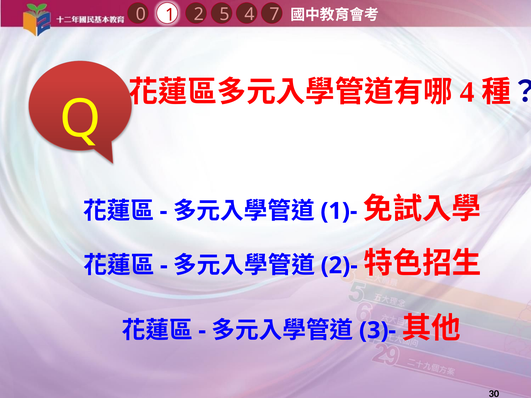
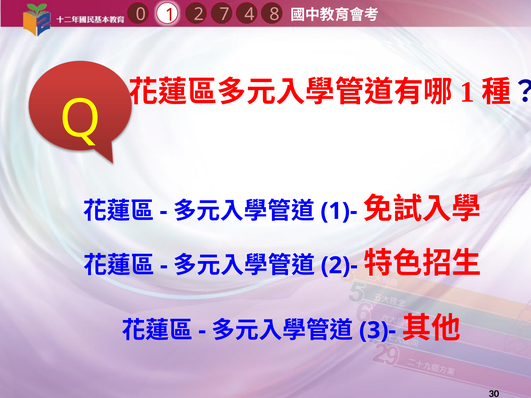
7: 7 -> 8 (275, 14)
5: 5 -> 7 (224, 14)
4: 4 -> 1 (467, 92)
